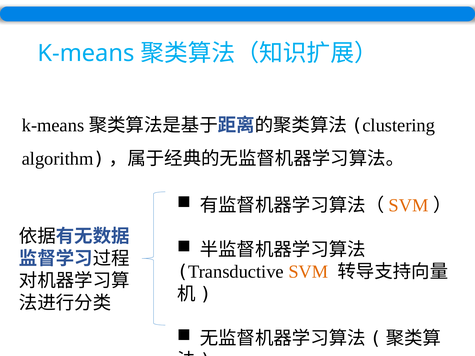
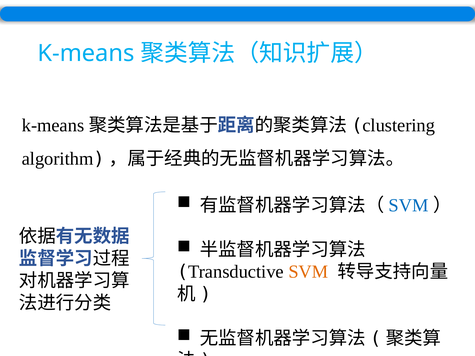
SVM colour: orange -> blue (409, 205)
